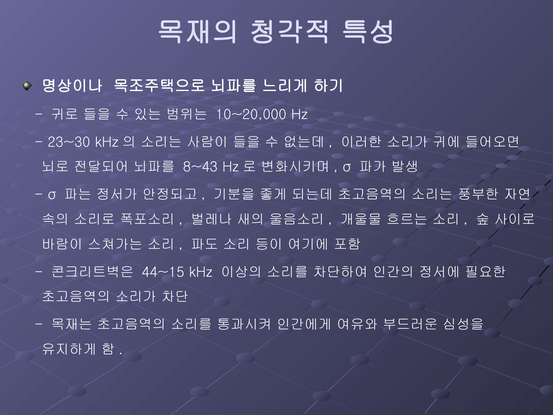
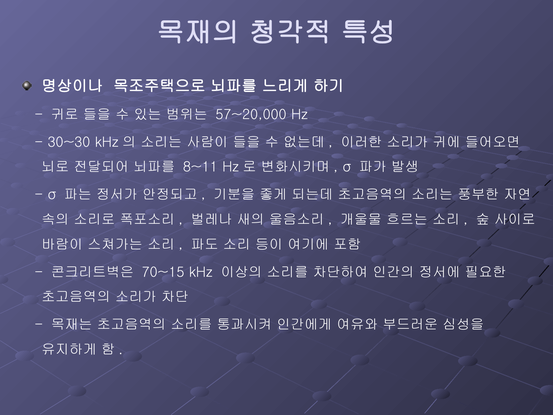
10~20,000: 10~20,000 -> 57~20,000 (251, 114)
23~30: 23~30 -> 30~30 (69, 142)
8~43: 8~43 -> 8~11 (200, 167)
44~15: 44~15 -> 70~15 (163, 272)
